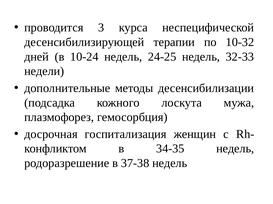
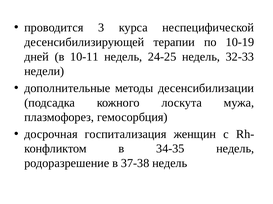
10-32: 10-32 -> 10-19 (240, 42)
10-24: 10-24 -> 10-11 (84, 57)
